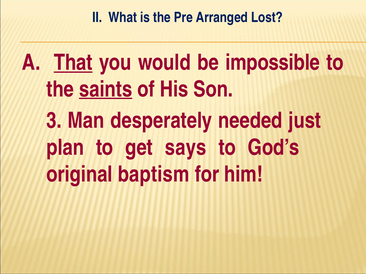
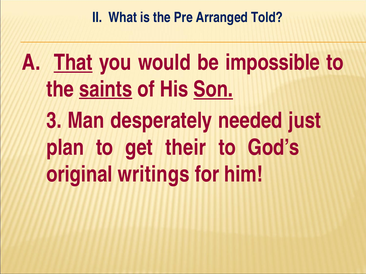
Lost: Lost -> Told (267, 17)
Son underline: none -> present (213, 89)
says: says -> their (186, 148)
baptism: baptism -> writings (154, 175)
